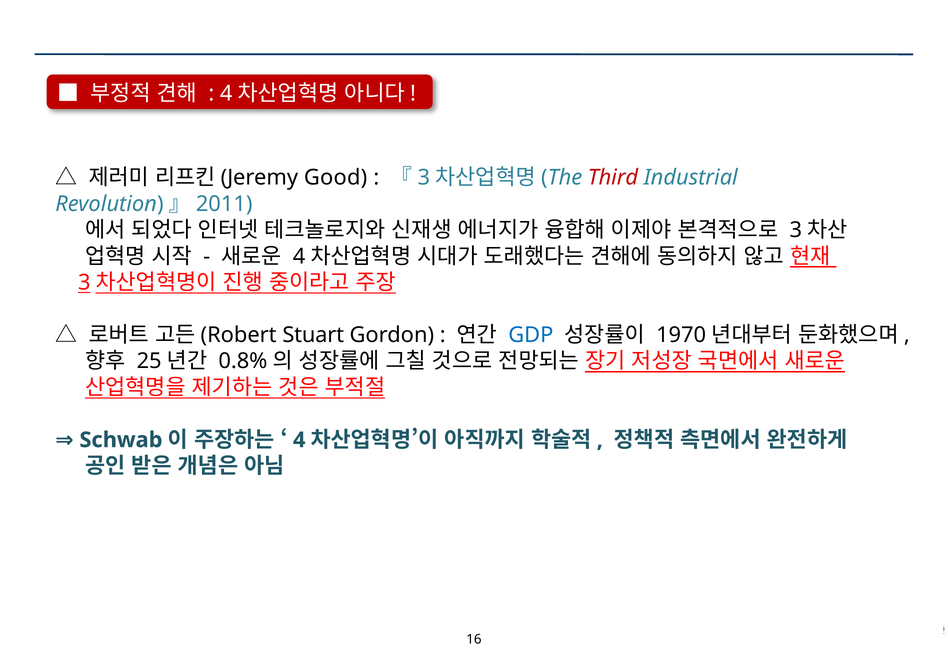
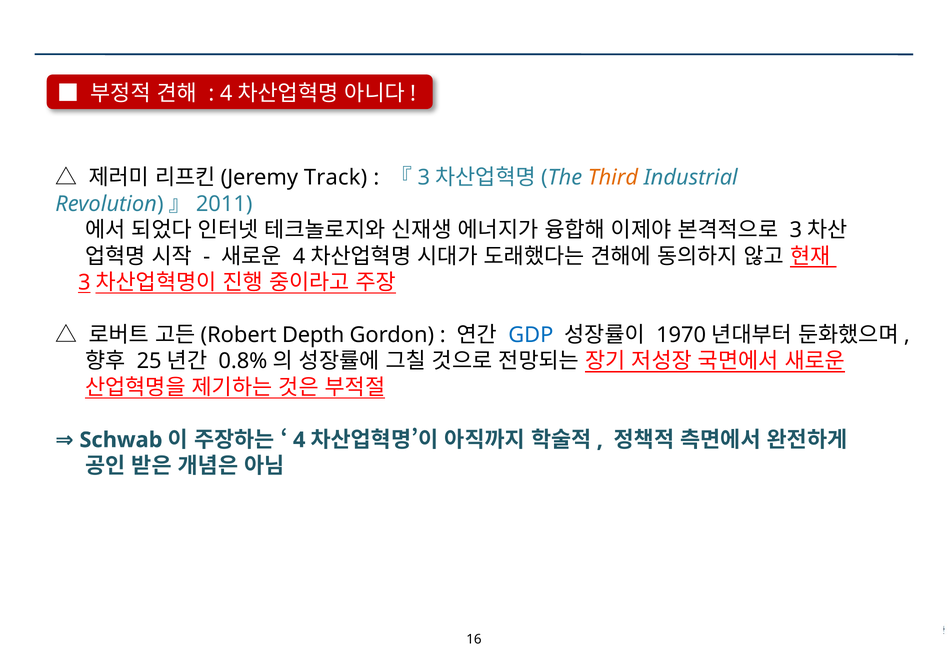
Good: Good -> Track (336, 178)
Third colour: red -> orange (613, 178)
Stuart: Stuart -> Depth (313, 335)
